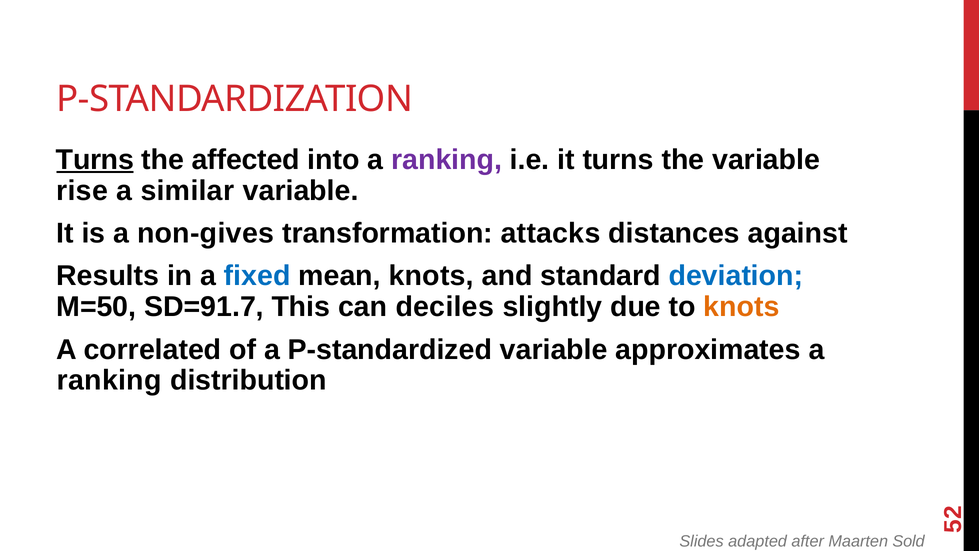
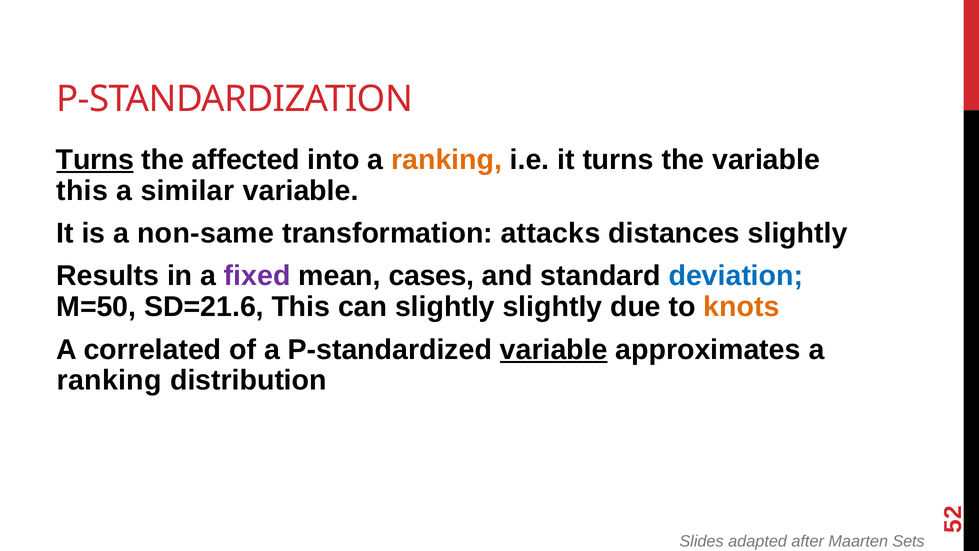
ranking colour: purple -> orange (447, 160)
rise: rise -> this (82, 190)
non-gives: non-gives -> non-same (206, 233)
distances against: against -> slightly (798, 233)
fixed colour: blue -> purple (257, 276)
mean knots: knots -> cases (431, 276)
SD=91.7: SD=91.7 -> SD=21.6 (204, 307)
can deciles: deciles -> slightly (445, 307)
variable underline: none -> present (554, 349)
Sold: Sold -> Sets (909, 541)
